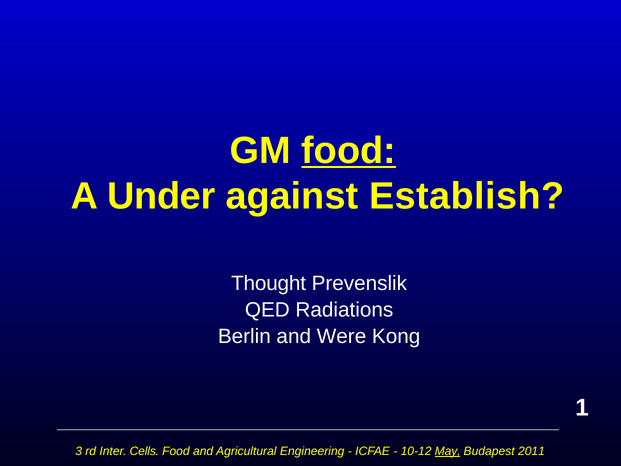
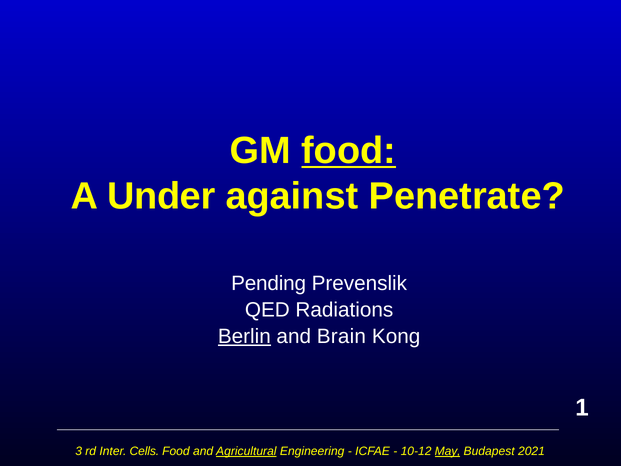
Establish: Establish -> Penetrate (467, 196)
Thought: Thought -> Pending (269, 283)
Berlin underline: none -> present (244, 336)
Were: Were -> Brain (341, 336)
Agricultural underline: none -> present (246, 451)
2011: 2011 -> 2021 (531, 451)
